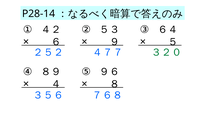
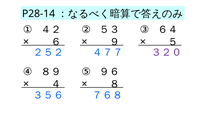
３２０ colour: green -> purple (166, 52)
